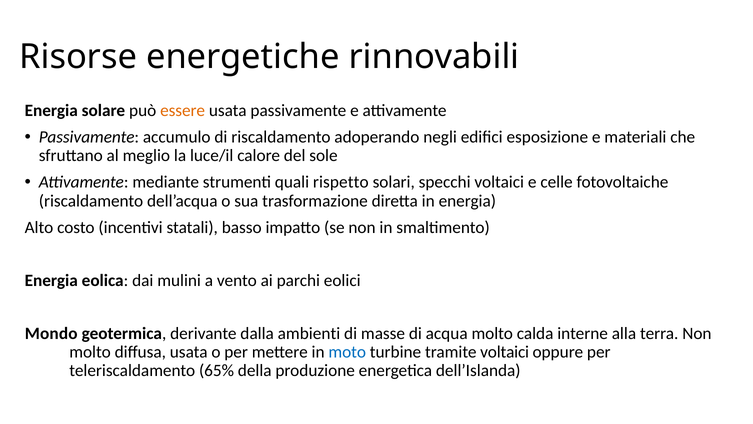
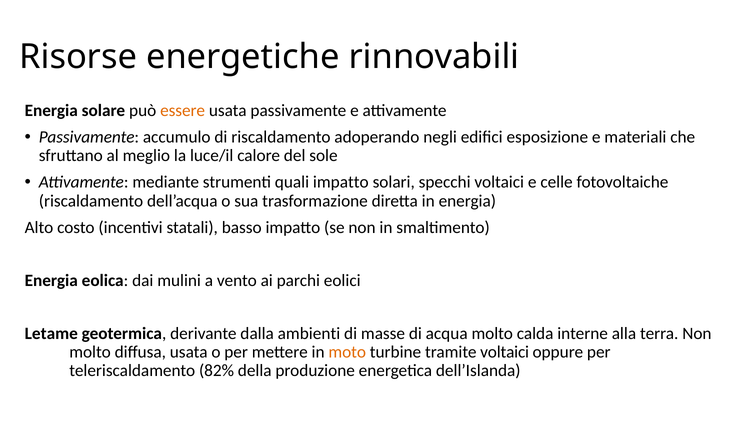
quali rispetto: rispetto -> impatto (341, 182)
Mondo: Mondo -> Letame (51, 333)
moto colour: blue -> orange (347, 352)
65%: 65% -> 82% (217, 370)
